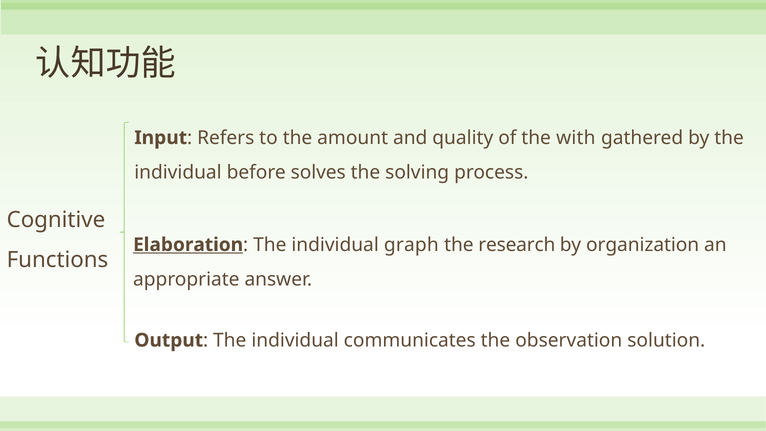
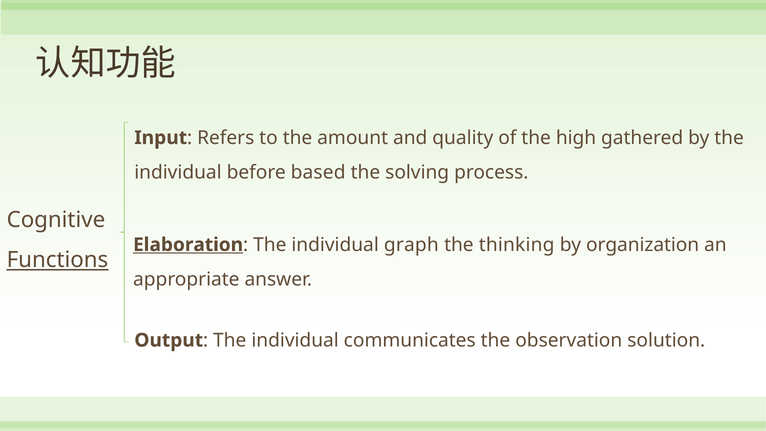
with: with -> high (576, 138)
solves: solves -> based (318, 172)
research: research -> thinking (517, 245)
Functions underline: none -> present (57, 260)
